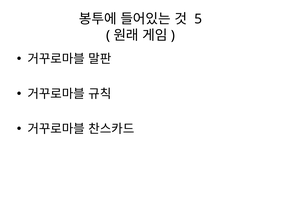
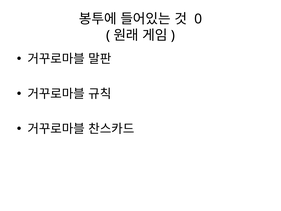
5: 5 -> 0 (198, 19)
